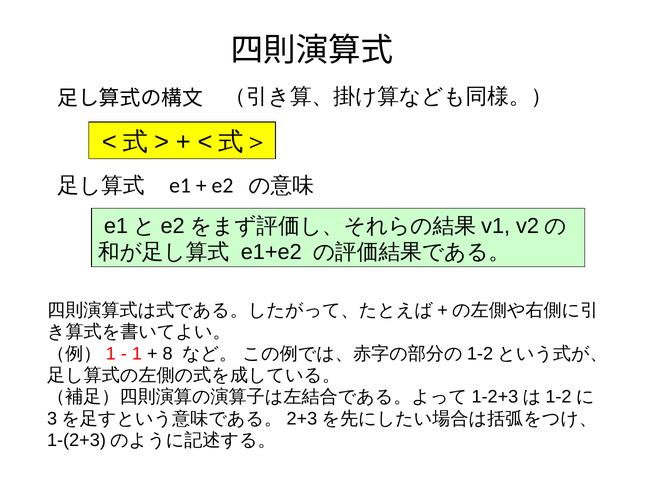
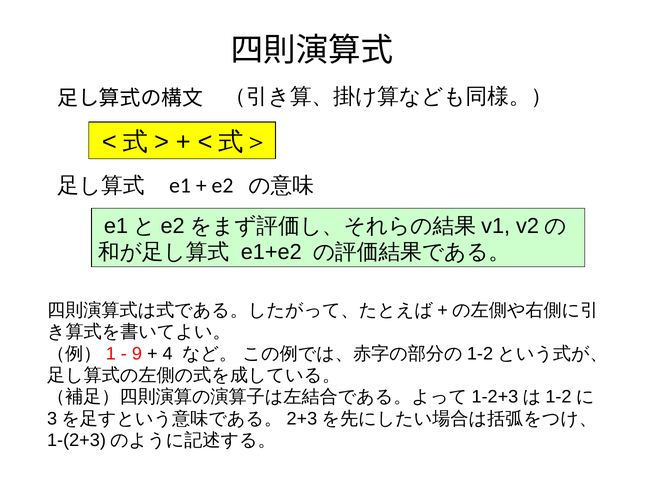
1: 1 -> 9 (137, 354)
8: 8 -> 4 (168, 354)
